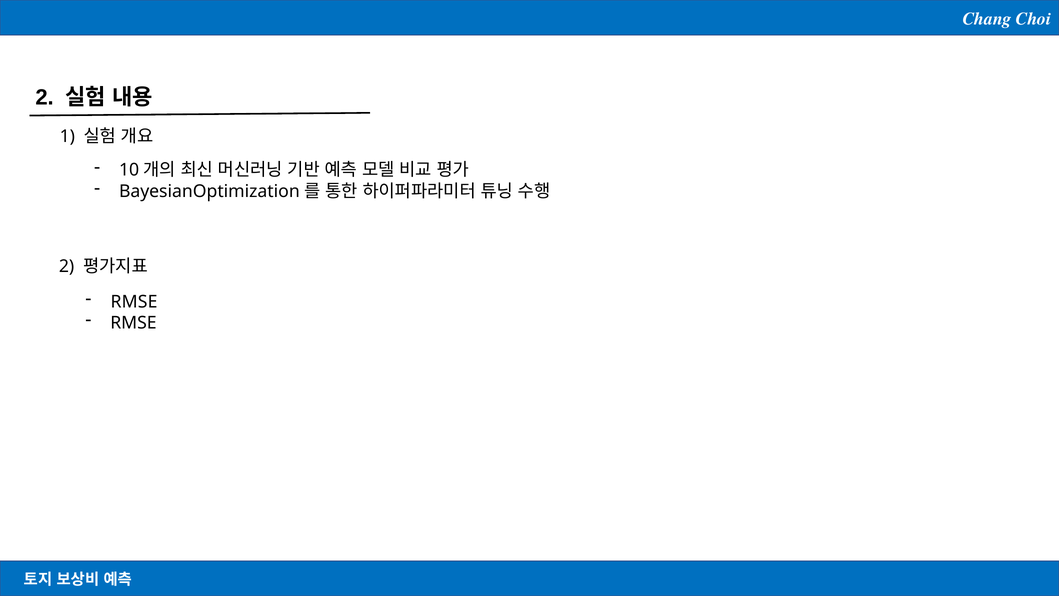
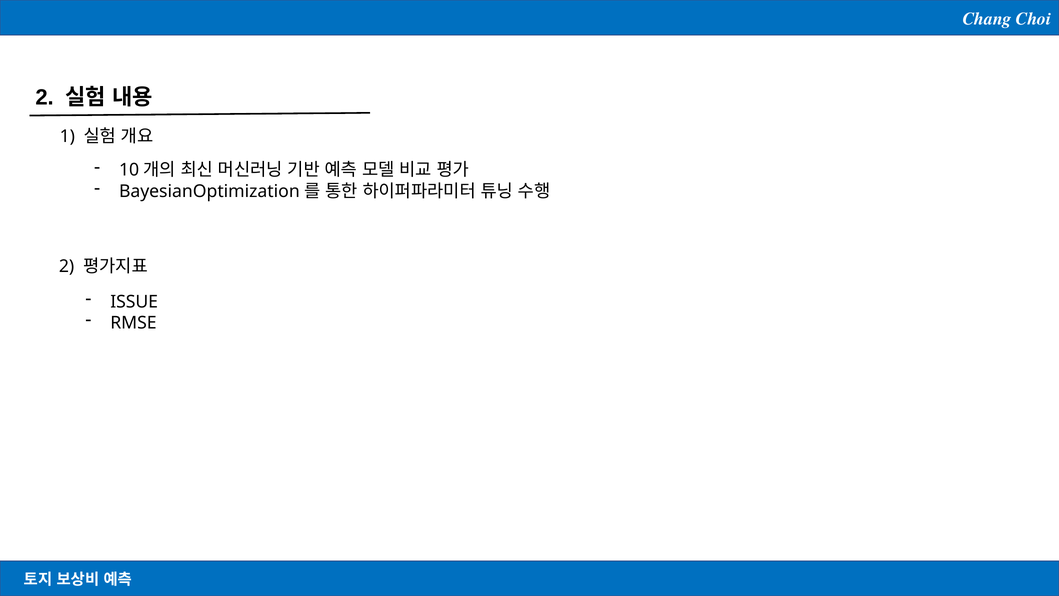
RMSE: RMSE -> ISSUE (134, 302)
